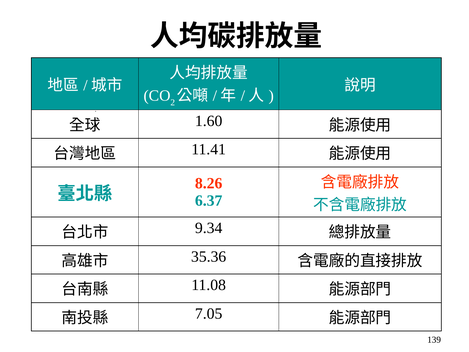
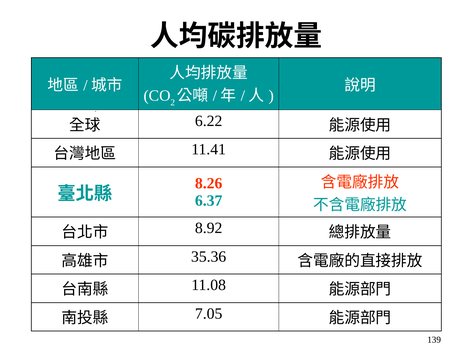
1.60: 1.60 -> 6.22 (209, 121)
9.34: 9.34 -> 8.92 (209, 228)
